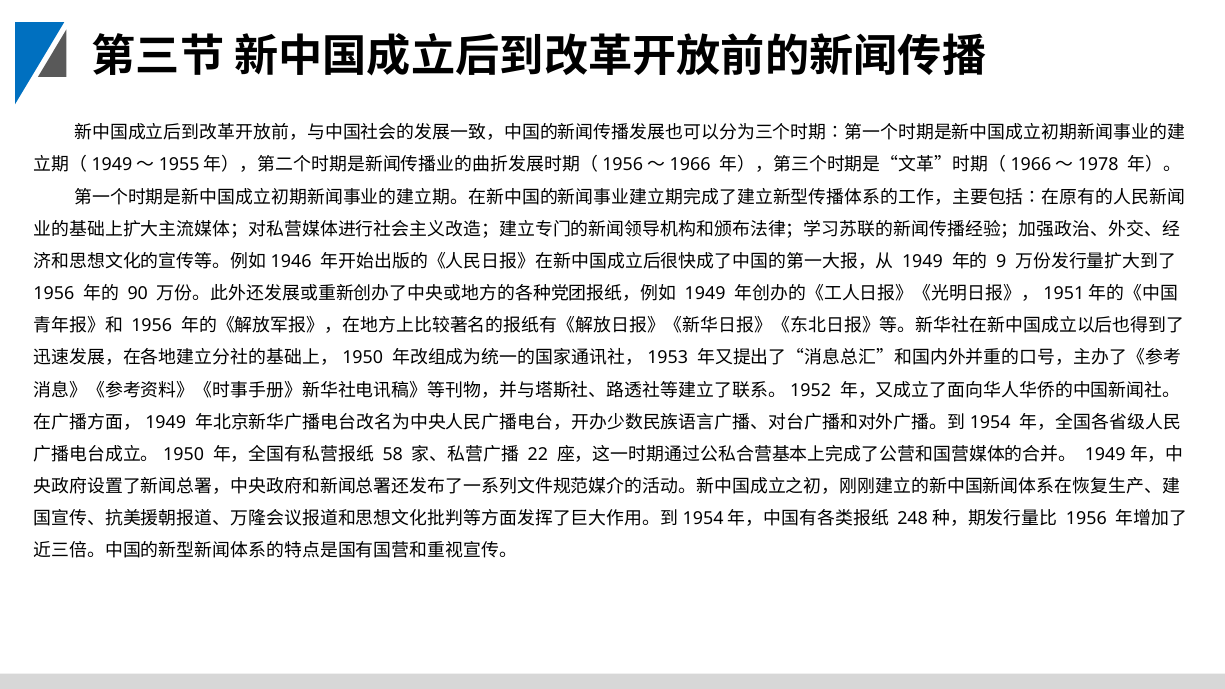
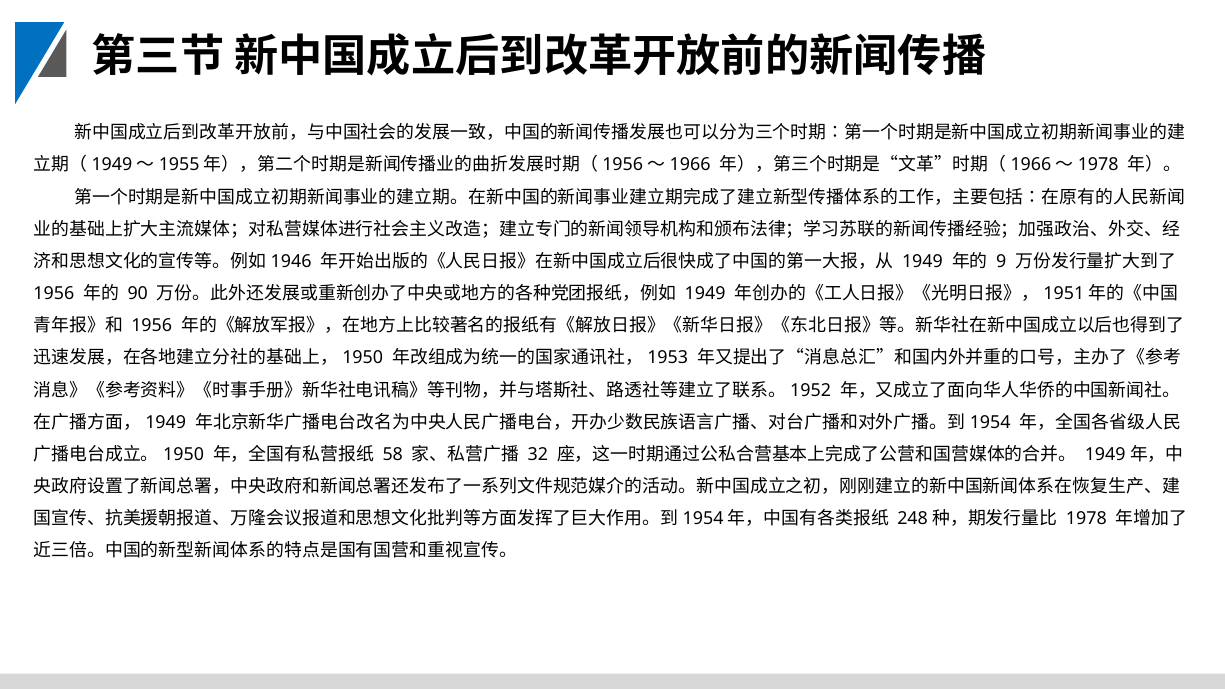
22: 22 -> 32 (538, 454)
1956: 1956 -> 1978 (1086, 519)
